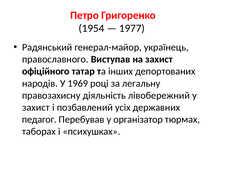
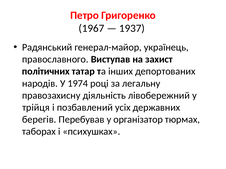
1954: 1954 -> 1967 (91, 28)
1977: 1977 -> 1937 (132, 28)
офіційного: офіційного -> політичних (46, 72)
1969: 1969 -> 1974 (78, 84)
захист: захист -> трійця (36, 108)
педагог: педагог -> берегів (39, 120)
